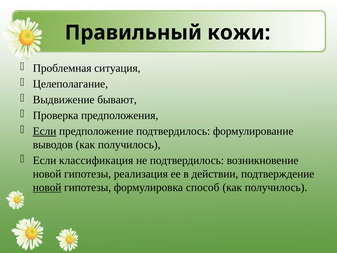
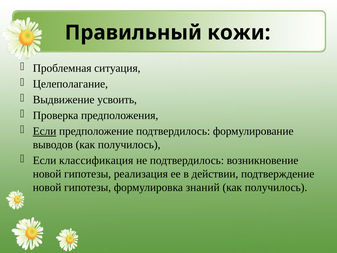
бывают: бывают -> усвоить (117, 100)
новой underline: present -> none (47, 187)
способ: способ -> знаний (203, 187)
